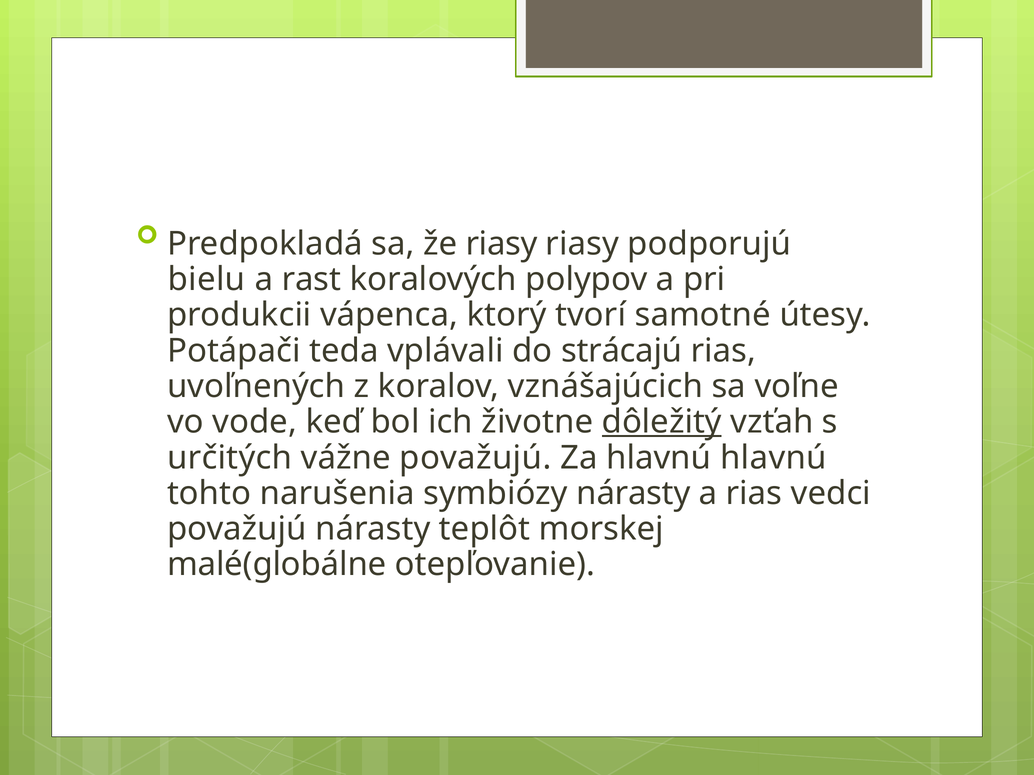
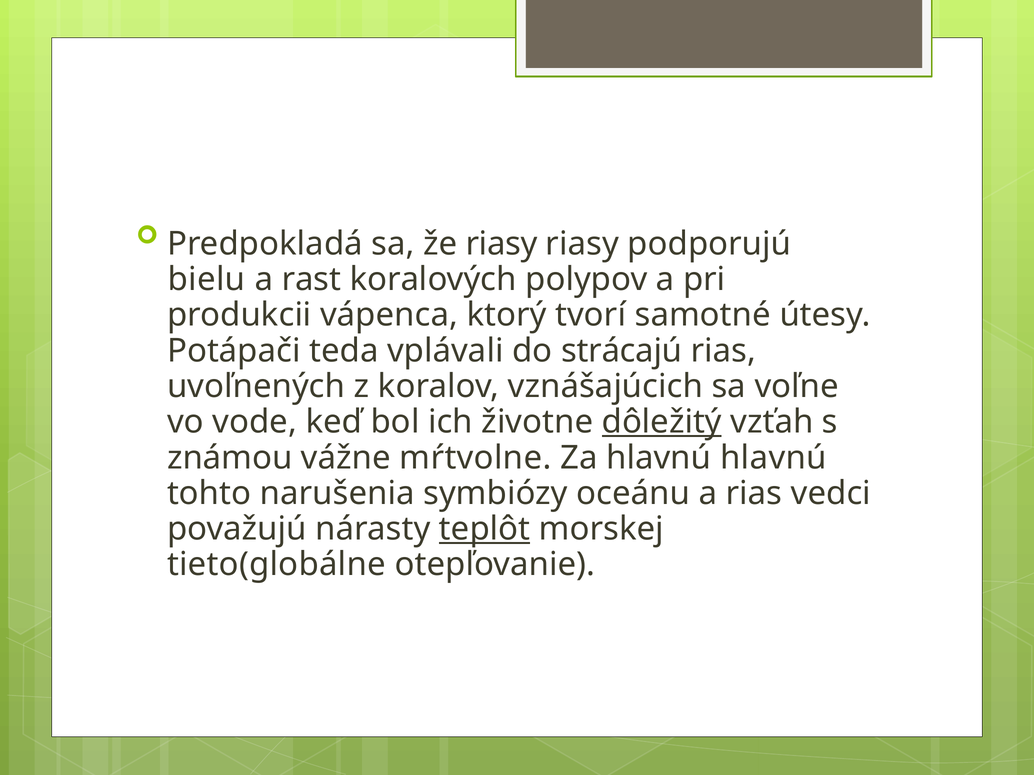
určitých: určitých -> známou (230, 458)
vážne považujú: považujú -> mŕtvolne (475, 458)
symbiózy nárasty: nárasty -> oceánu (633, 494)
teplôt underline: none -> present (485, 529)
malé(globálne: malé(globálne -> tieto(globálne (277, 565)
